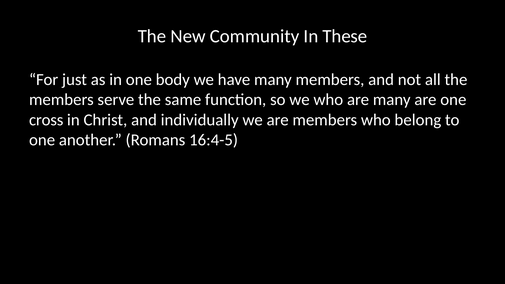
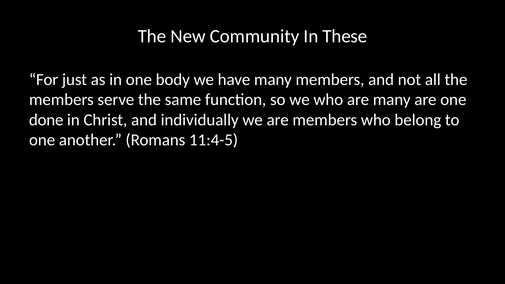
cross: cross -> done (46, 120)
16:4-5: 16:4-5 -> 11:4-5 (214, 140)
